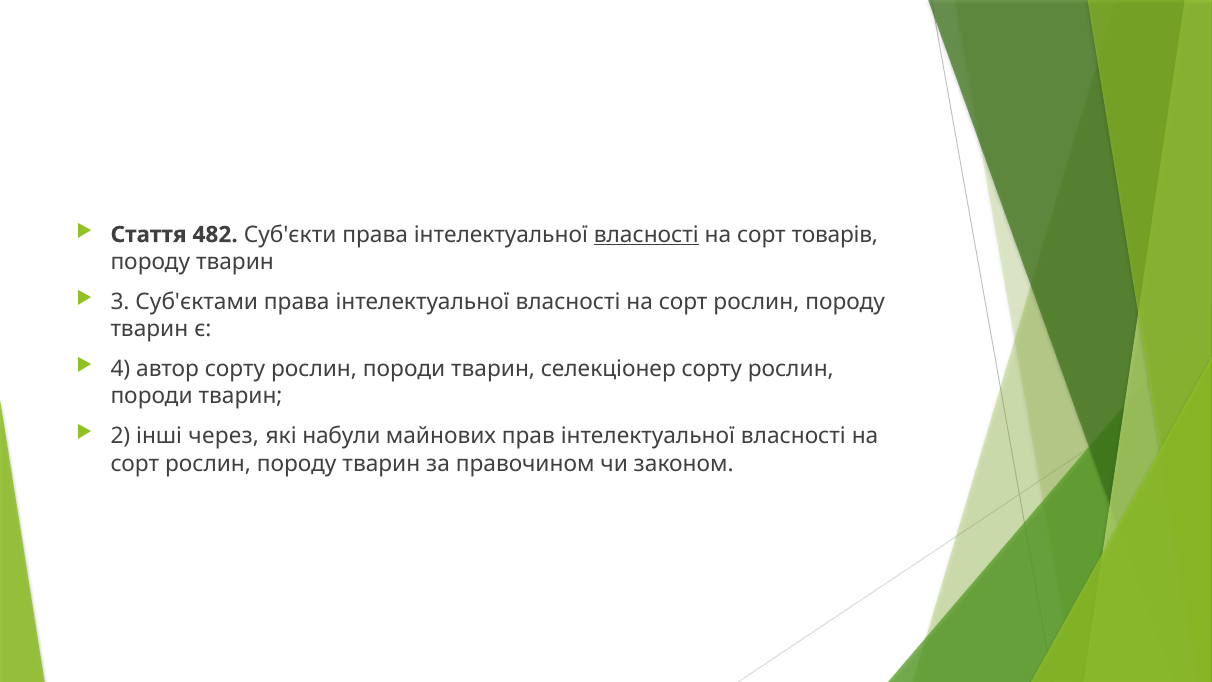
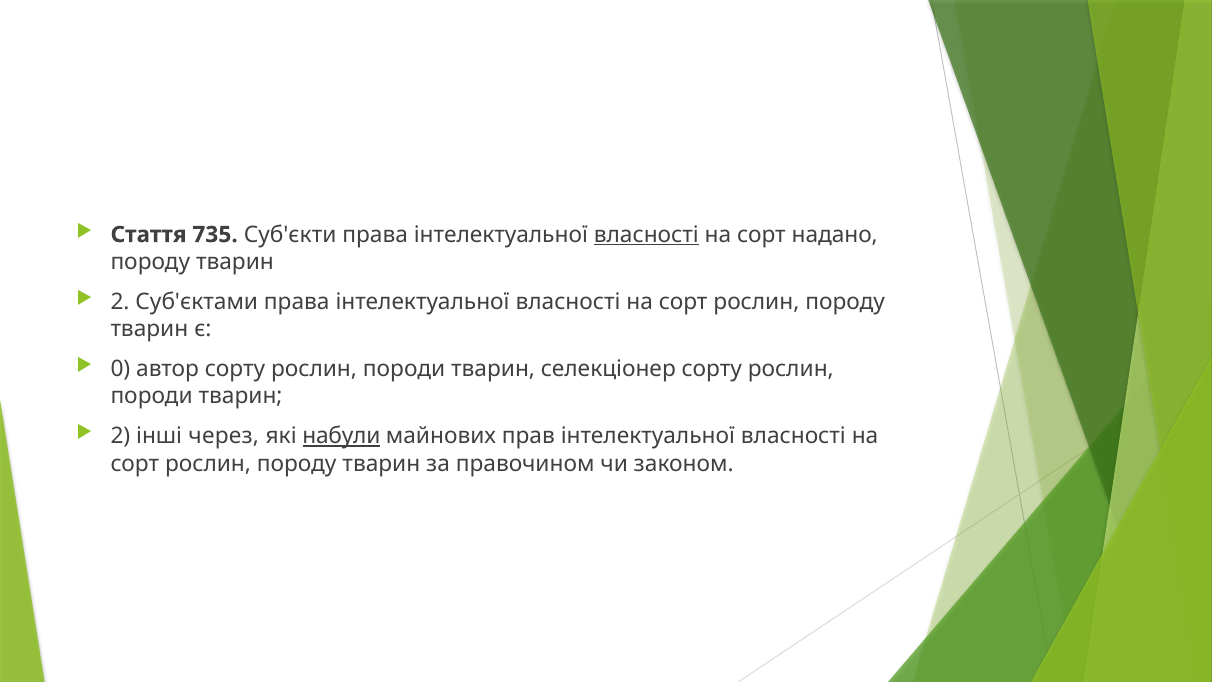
482: 482 -> 735 (215, 235)
товарів: товарів -> надано (835, 235)
3: 3 -> 2 (120, 302)
4: 4 -> 0 (120, 369)
набули underline: none -> present (341, 436)
